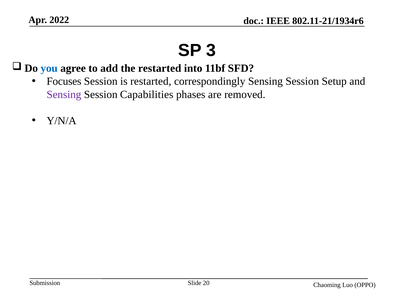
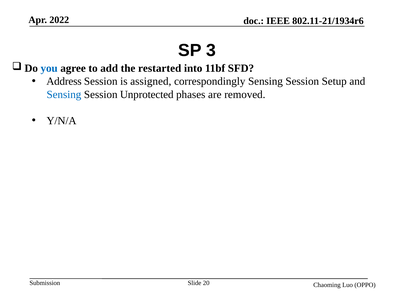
Focuses: Focuses -> Address (64, 82)
is restarted: restarted -> assigned (151, 82)
Sensing colour: purple -> blue (64, 95)
Capabilities: Capabilities -> Unprotected (147, 95)
